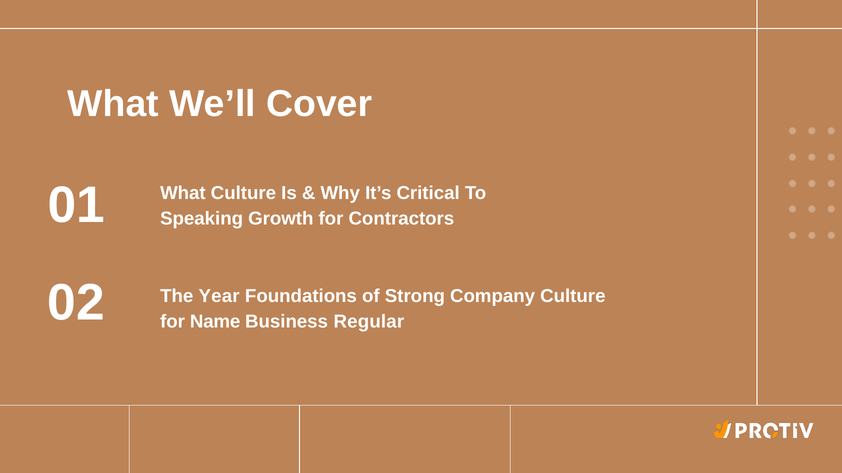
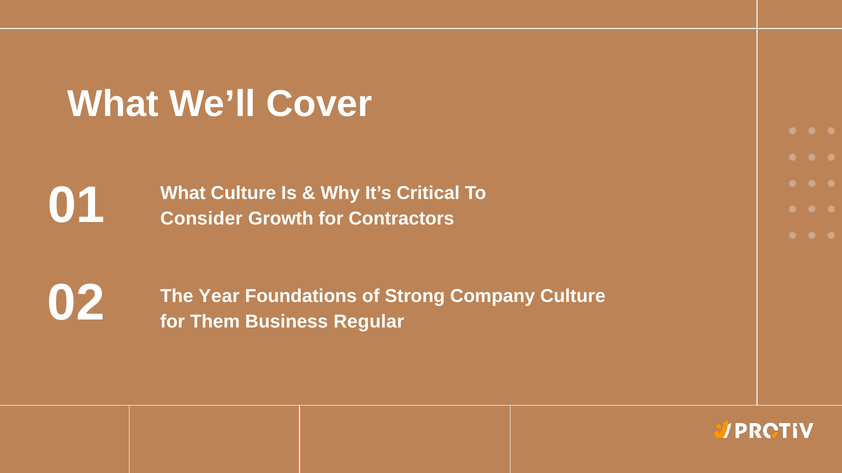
Speaking: Speaking -> Consider (202, 219)
Name: Name -> Them (215, 322)
